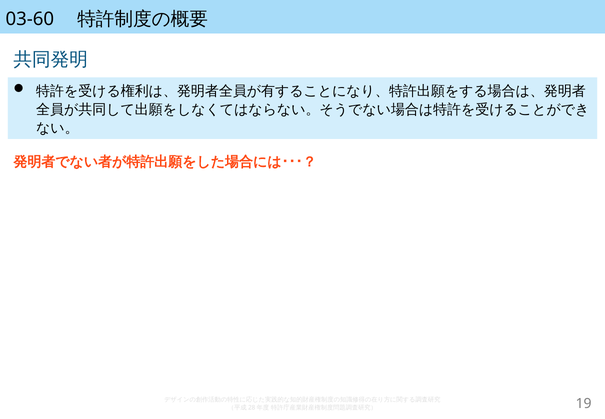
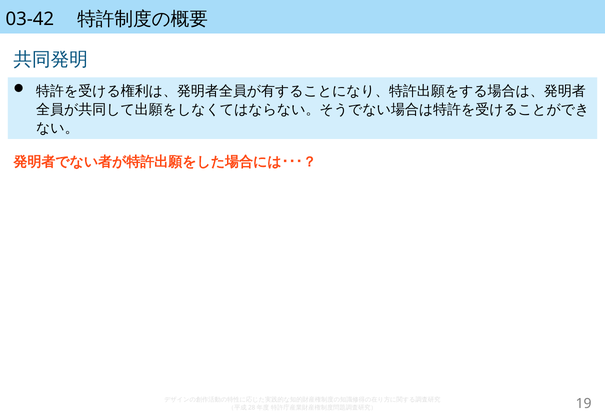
03-60: 03-60 -> 03-42 (30, 19)
